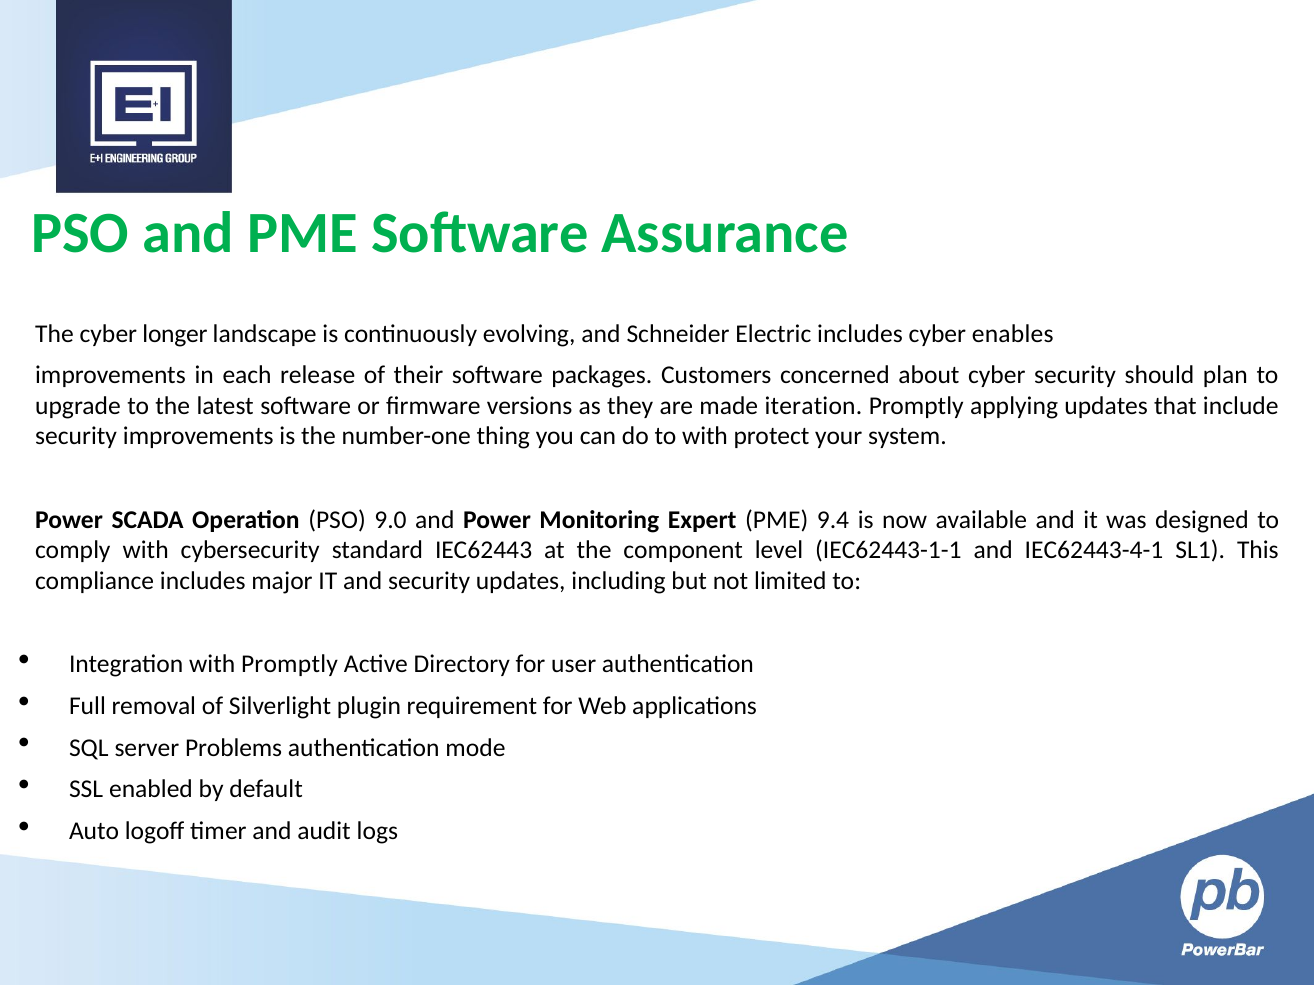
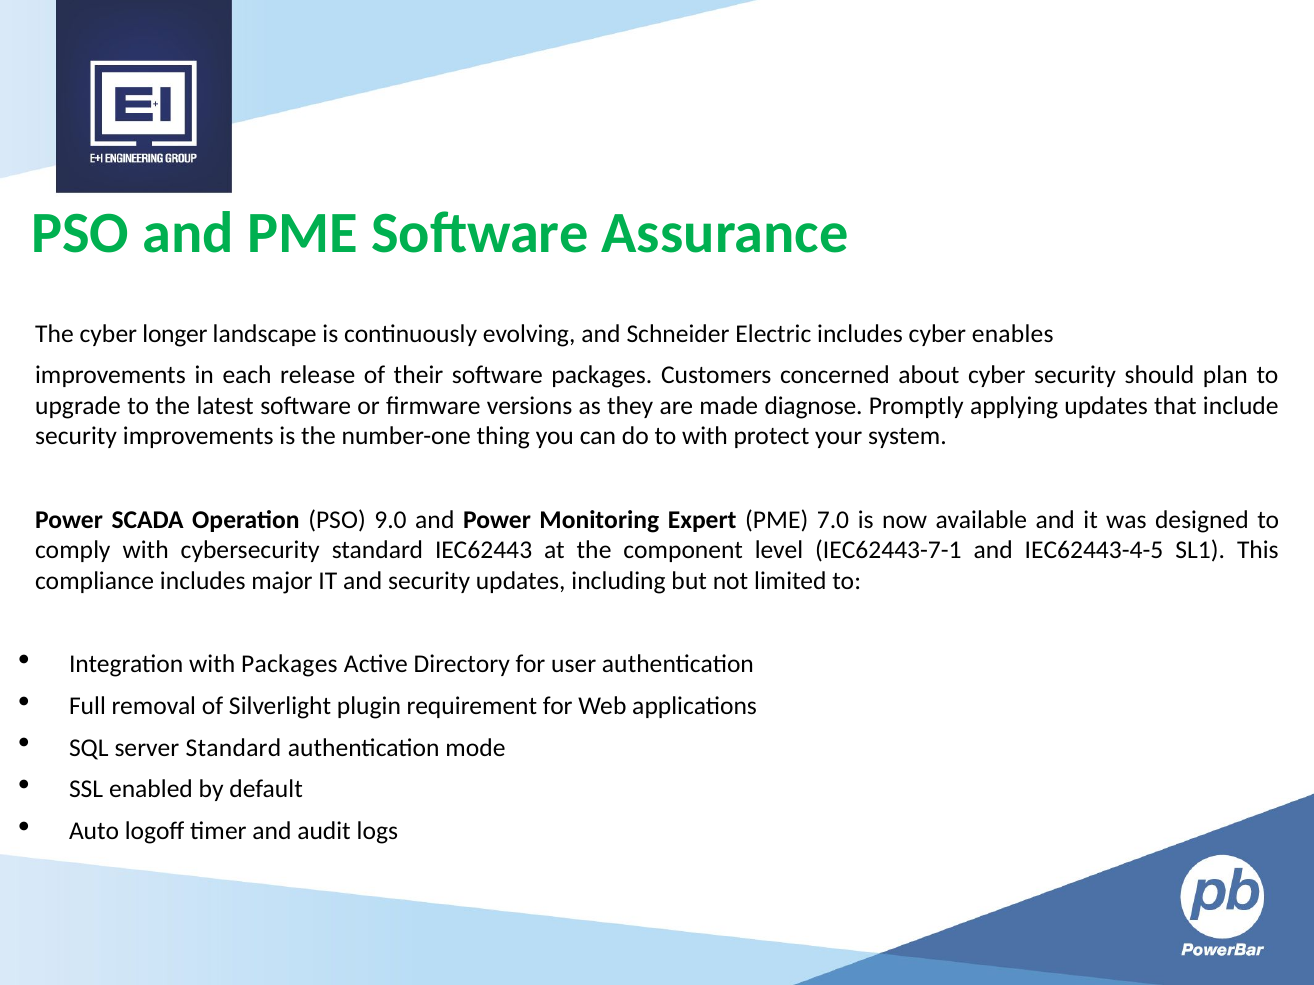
iteration: iteration -> diagnose (814, 406)
9.4: 9.4 -> 7.0 (833, 520)
IEC62443-1-1: IEC62443-1-1 -> IEC62443-7-1 (888, 551)
IEC62443-4-1: IEC62443-4-1 -> IEC62443-4-5 (1094, 551)
with Promptly: Promptly -> Packages (289, 665)
server Problems: Problems -> Standard (233, 748)
